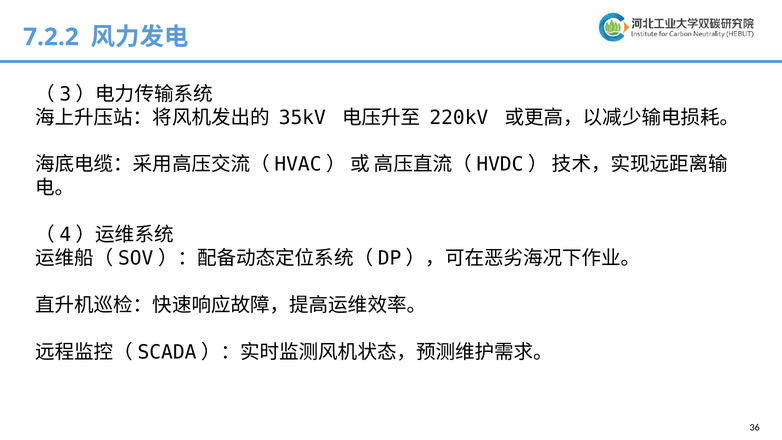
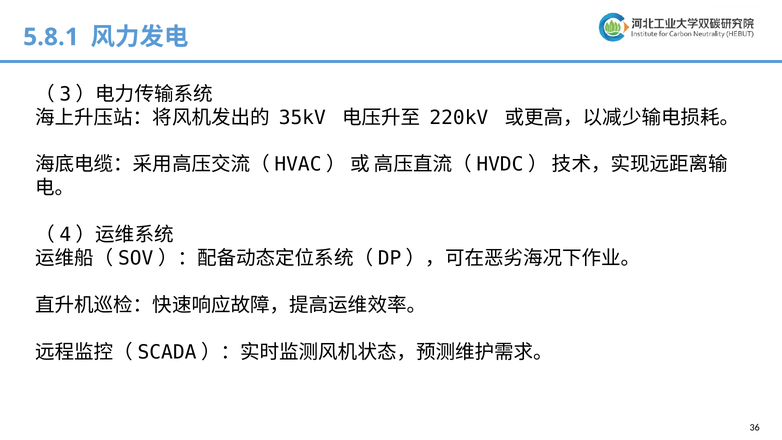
7.2.2: 7.2.2 -> 5.8.1 (51, 37)
